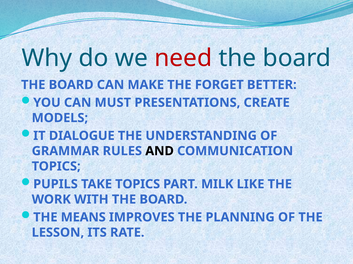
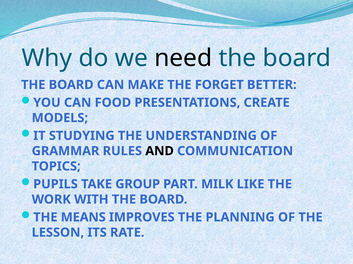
need colour: red -> black (183, 58)
MUST: MUST -> FOOD (113, 103)
DIALOGUE: DIALOGUE -> STUDYING (82, 136)
TAKE TOPICS: TOPICS -> GROUP (138, 185)
